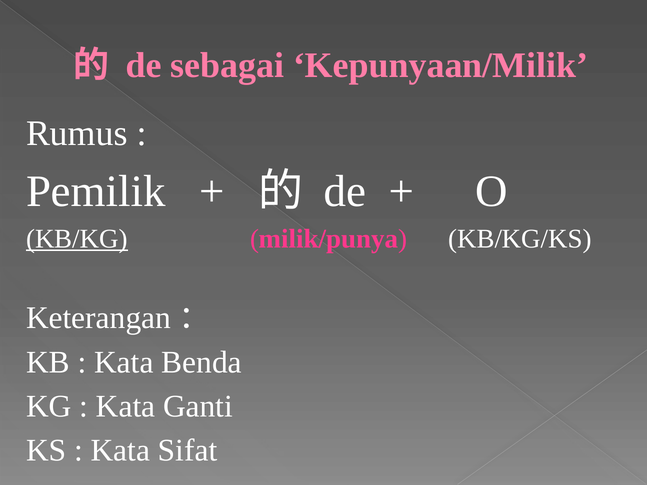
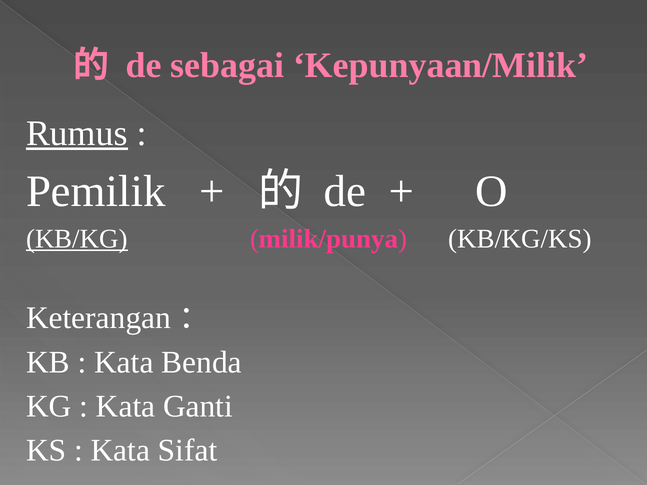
Rumus underline: none -> present (77, 133)
